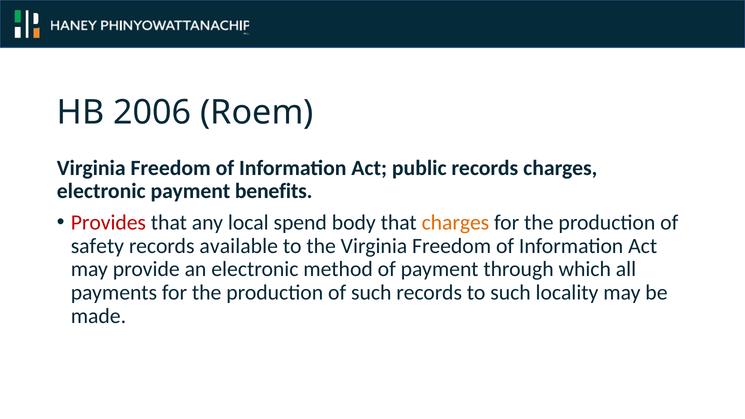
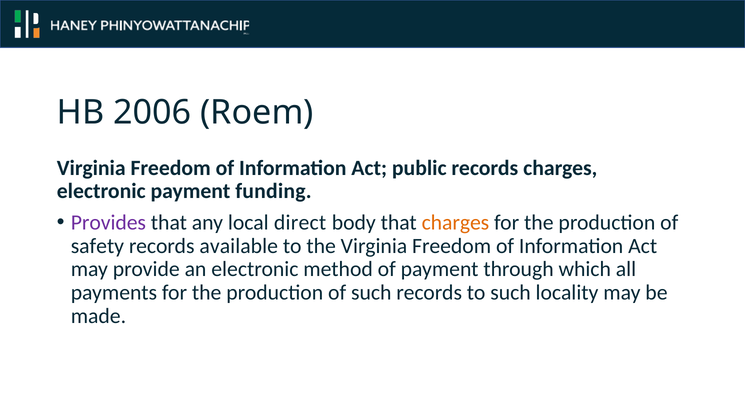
benefits: benefits -> funding (273, 191)
Provides colour: red -> purple (108, 222)
spend: spend -> direct (300, 222)
